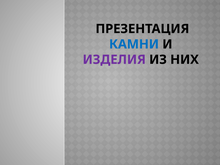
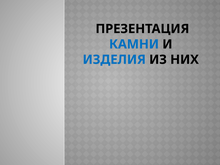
ИЗДЕЛИЯ colour: purple -> blue (114, 60)
